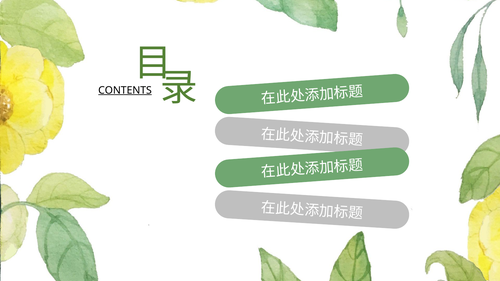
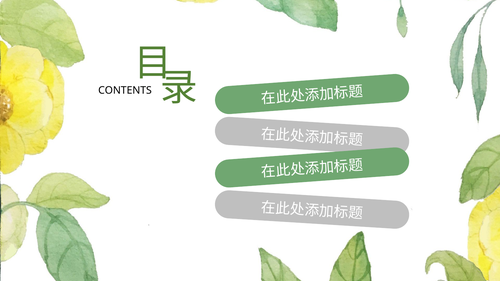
CONTENTS underline: present -> none (125, 90)
